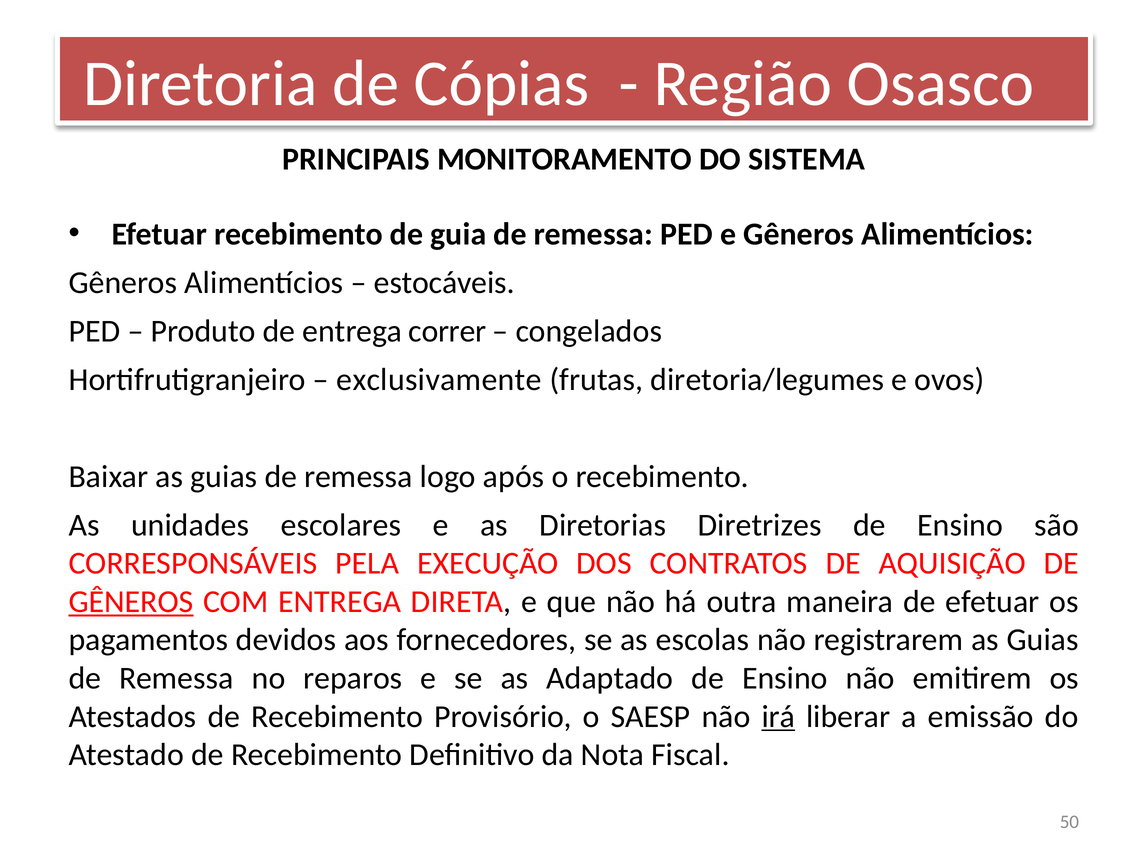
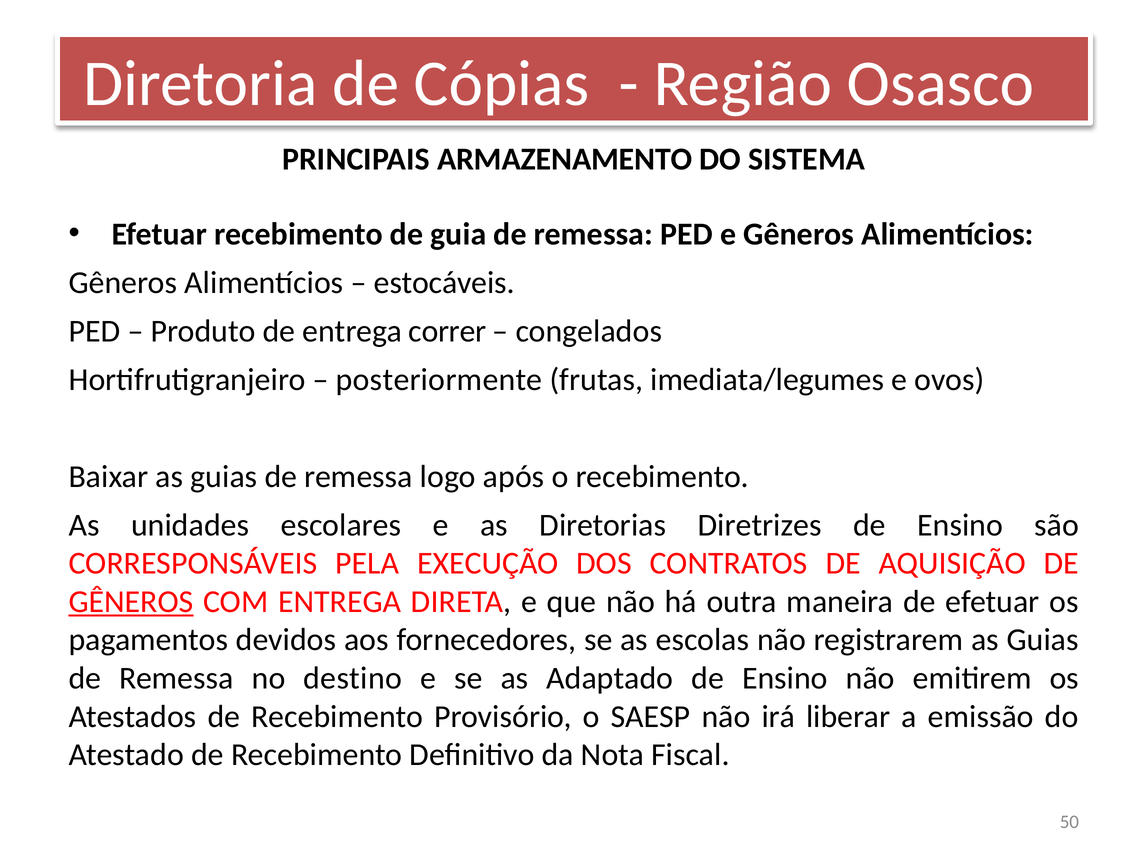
MONITORAMENTO: MONITORAMENTO -> ARMAZENAMENTO (565, 159)
exclusivamente: exclusivamente -> posteriormente (439, 380)
diretoria/legumes: diretoria/legumes -> imediata/legumes (767, 380)
reparos: reparos -> destino (353, 678)
irá underline: present -> none (778, 717)
